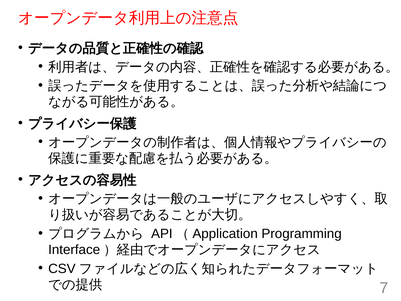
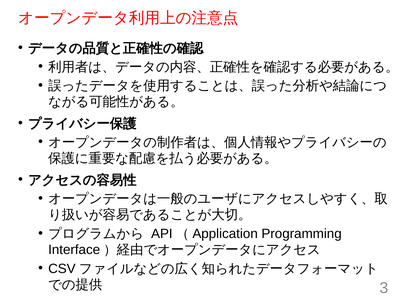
7: 7 -> 3 (384, 288)
